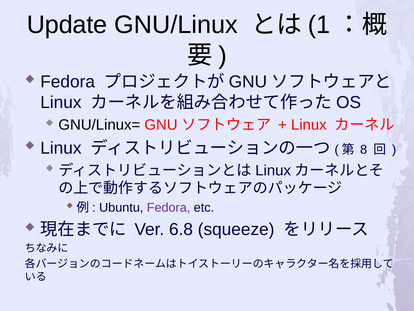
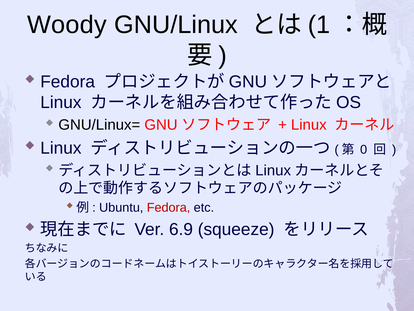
Update: Update -> Woody (67, 25)
8: 8 -> 0 (364, 149)
Fedora colour: purple -> red (169, 207)
6.8: 6.8 -> 6.9 (181, 229)
